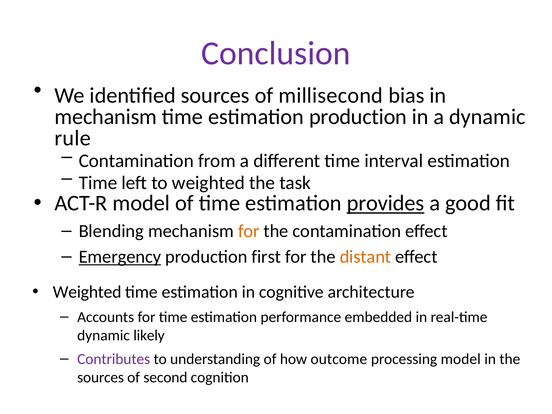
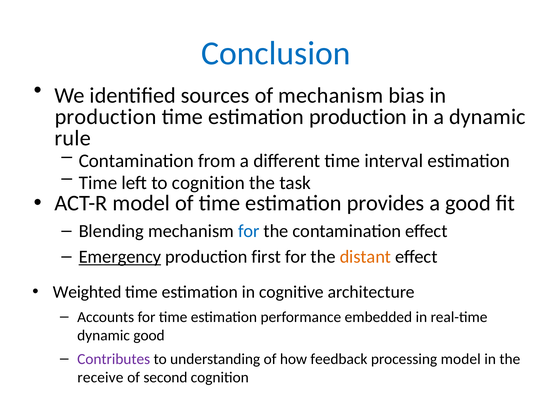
Conclusion colour: purple -> blue (276, 53)
of millisecond: millisecond -> mechanism (331, 95)
mechanism: mechanism -> production (106, 117)
to weighted: weighted -> cognition (208, 183)
provides underline: present -> none (386, 203)
for colour: orange -> blue (249, 231)
dynamic likely: likely -> good (149, 335)
outcome: outcome -> feedback (339, 359)
sources: sources -> receive (100, 377)
